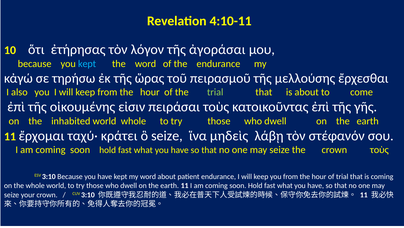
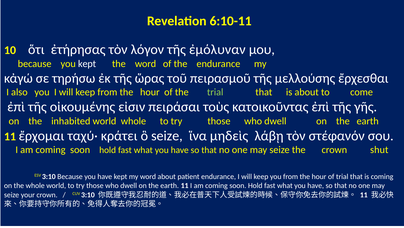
4:10-11: 4:10-11 -> 6:10-11 (231, 21)
ἀγοράσαι: ἀγοράσαι -> ἐμόλυναν (217, 50)
kept colour: light blue -> white (87, 64)
crown τοὺς: τοὺς -> shut (379, 150)
